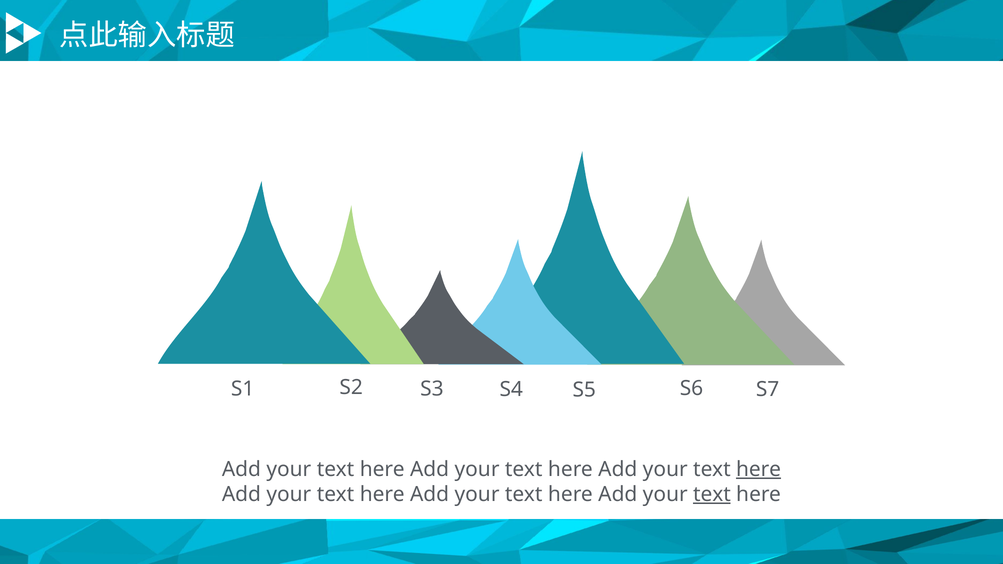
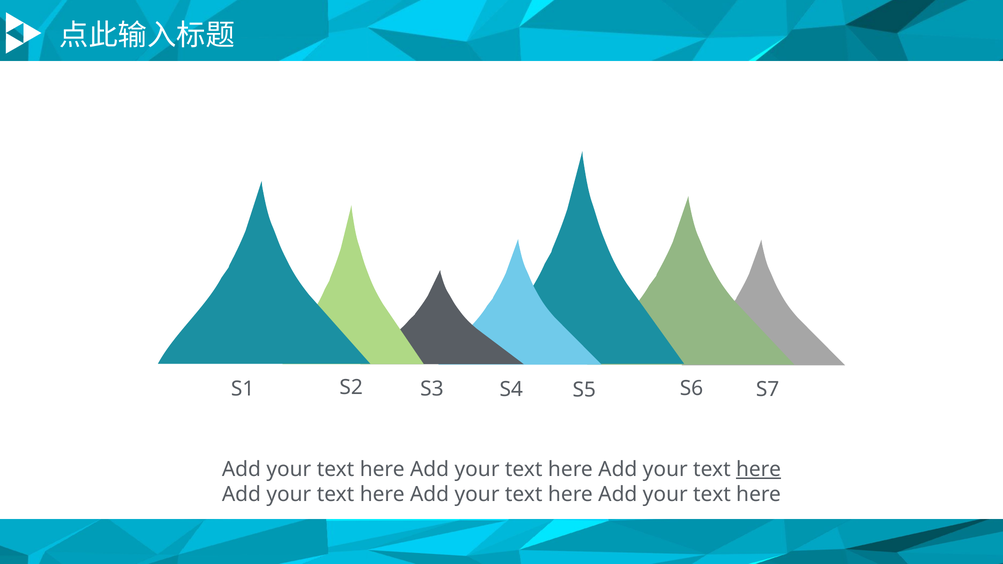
text underline: present -> none (712, 494)
